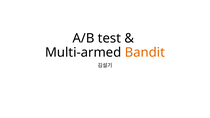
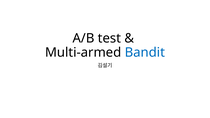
Bandit colour: orange -> blue (145, 52)
